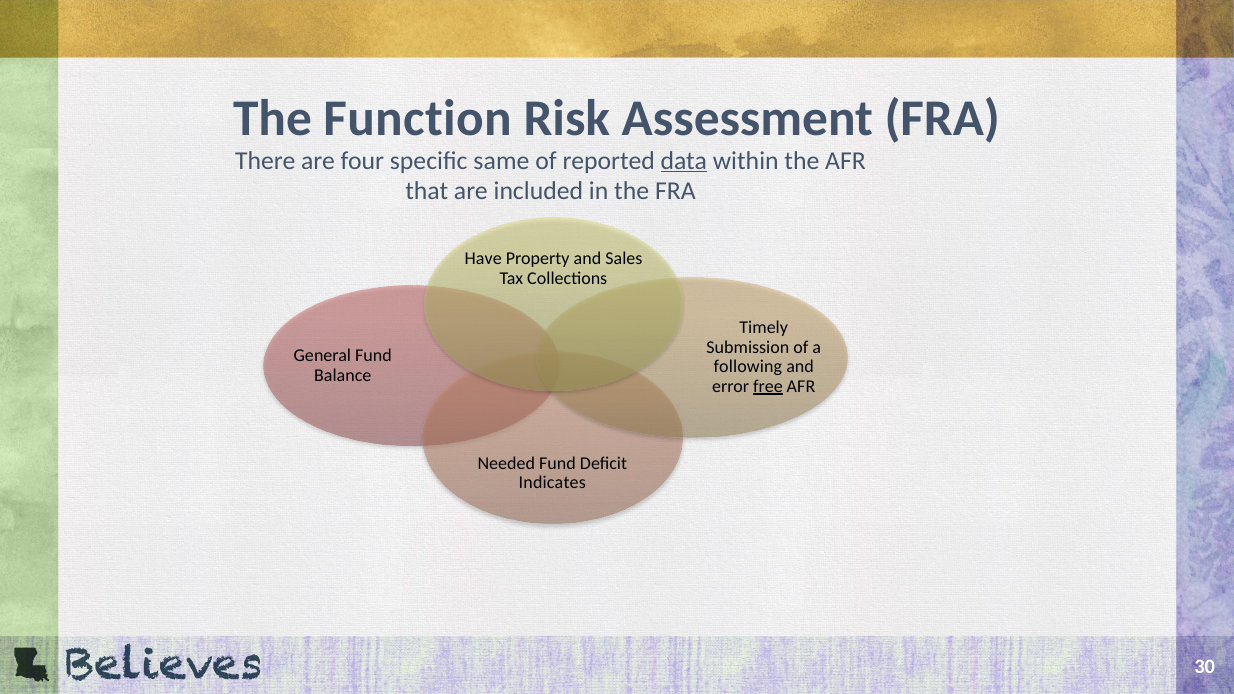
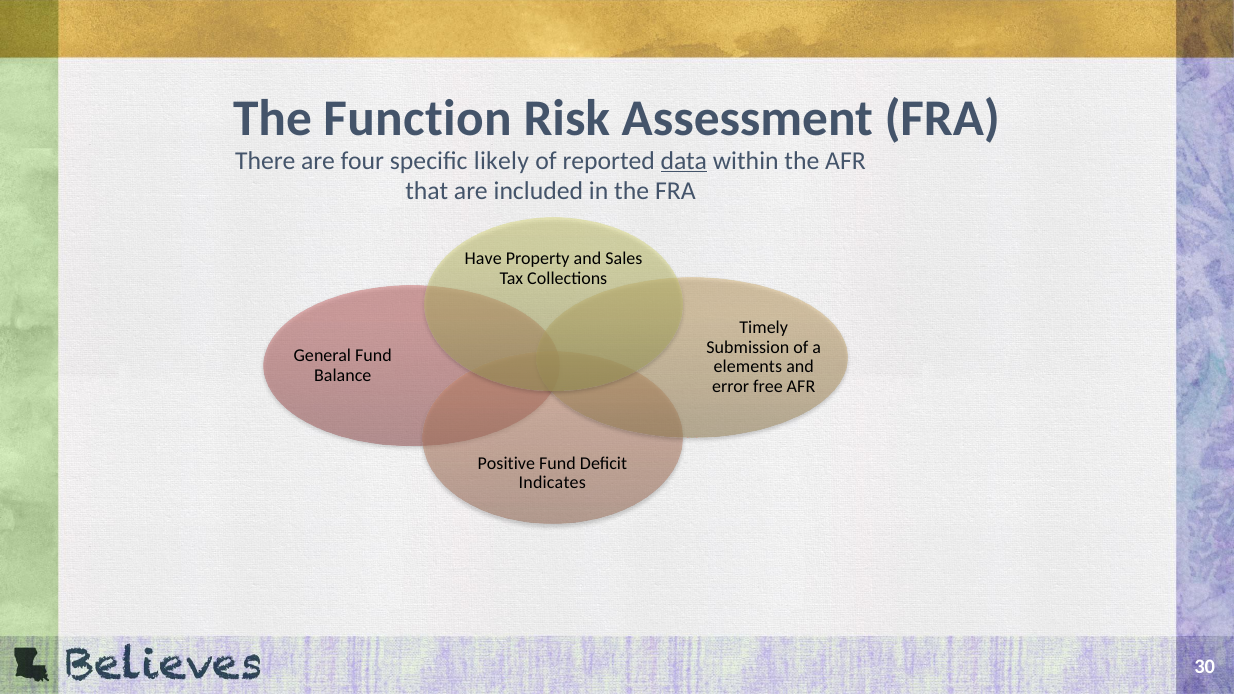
same: same -> likely (501, 161)
following: following -> elements (748, 367)
free underline: present -> none (768, 386)
Needed: Needed -> Positive (506, 464)
